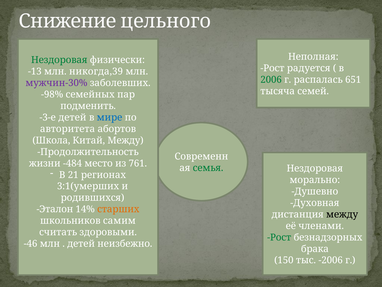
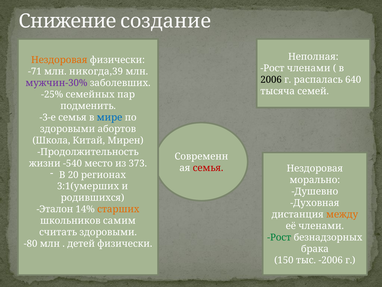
цельного: цельного -> создание (166, 21)
Нездоровая colour: green -> orange (59, 60)
Рост радуется: радуется -> членами (309, 68)
-13: -13 -> -71 (35, 71)
2006 colour: green -> black (271, 80)
651: 651 -> 640 (353, 80)
-98%: -98% -> -25% (52, 94)
-3-е детей: детей -> семья (72, 117)
авторитета: авторитета -> здоровыми (68, 129)
Китай Между: Между -> Мирен (126, 140)
-484: -484 -> -540 (72, 163)
761: 761 -> 373 (138, 163)
семья colour: green -> red (208, 168)
21: 21 -> 20 (73, 175)
между colour: black -> orange (342, 214)
-46: -46 -> -80 (31, 243)
детей неизбежно: неизбежно -> физически (125, 243)
